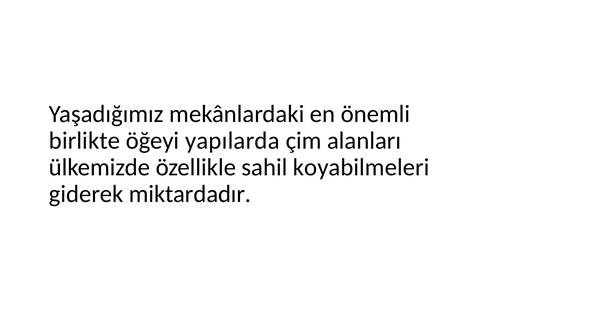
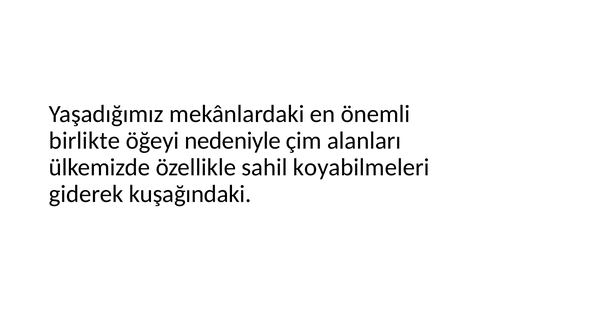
yapılarda: yapılarda -> nedeniyle (233, 141)
miktardadır: miktardadır -> kuşağındaki (190, 194)
